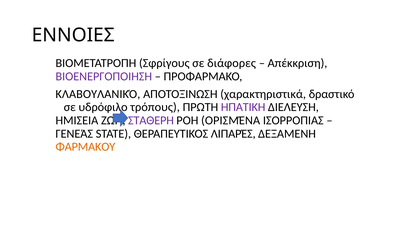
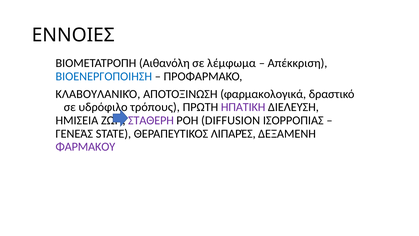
Σφρίγους: Σφρίγους -> Αιθανόλη (164, 63)
διάφορες: διάφορες -> λέμφωμα (232, 63)
ΒΙΟΕΝΕΡΓΟΠΟΙΗΣΗ colour: purple -> blue (104, 76)
χαρακτηριστικά: χαρακτηριστικά -> φαρμακολογικά (263, 94)
ΟΡΙΣΜΈΝΑ: ΟΡΙΣΜΈΝΑ -> DIFFUSION (231, 120)
ΦΑΡΜΑΚΟΥ colour: orange -> purple (85, 147)
